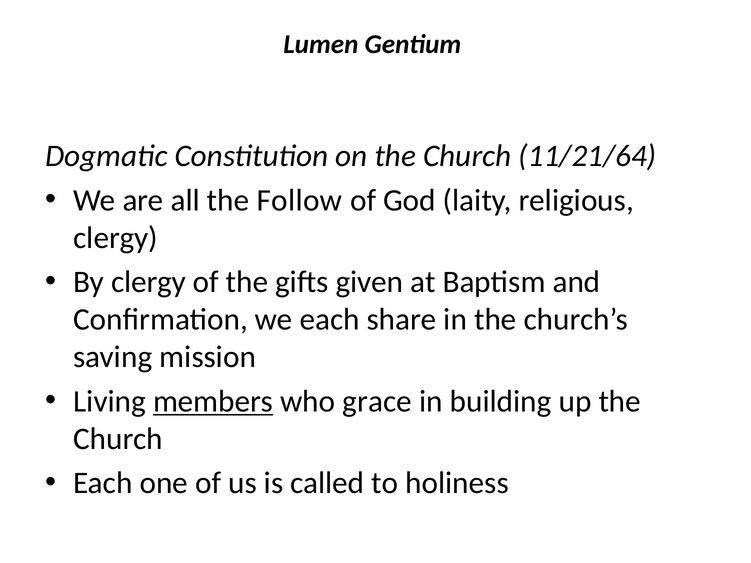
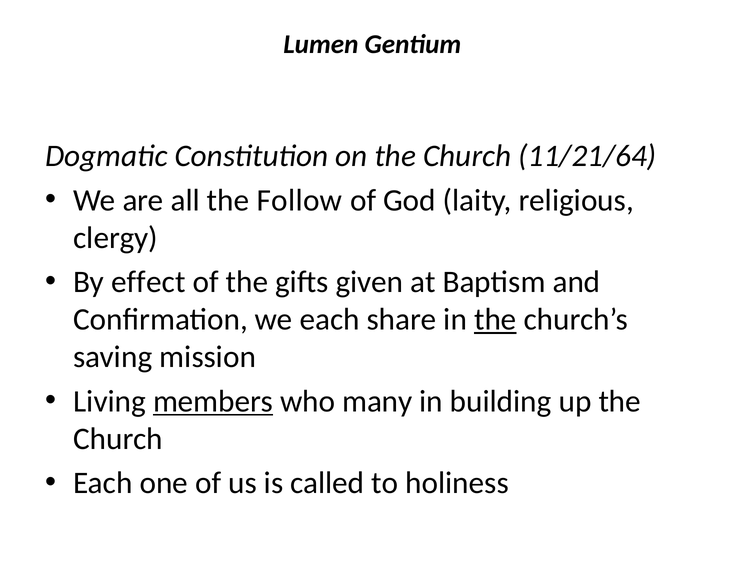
By clergy: clergy -> effect (148, 282)
the underline: none -> present (495, 320)
grace: grace -> many (377, 401)
